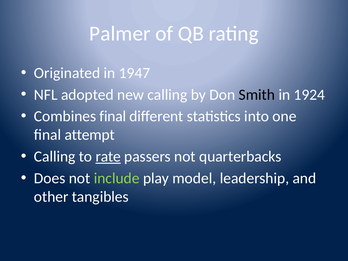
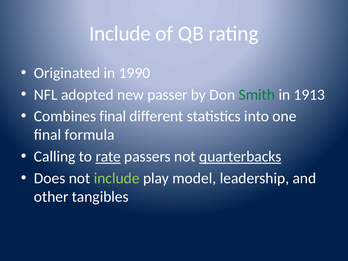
Palmer: Palmer -> Include (120, 34)
1947: 1947 -> 1990 (135, 73)
new calling: calling -> passer (167, 95)
Smith colour: black -> green (257, 95)
1924: 1924 -> 1913 (309, 95)
attempt: attempt -> formula (90, 135)
quarterbacks underline: none -> present (240, 157)
